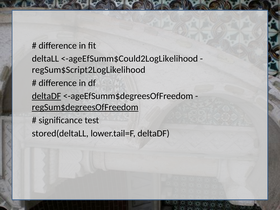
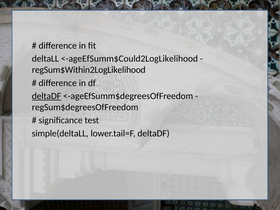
regSum$Script2LogLikelihood: regSum$Script2LogLikelihood -> regSum$Within2LogLikelihood (89, 70)
regSum$degreesOfFreedom underline: present -> none (85, 107)
stored(deltaLL: stored(deltaLL -> simple(deltaLL (60, 133)
